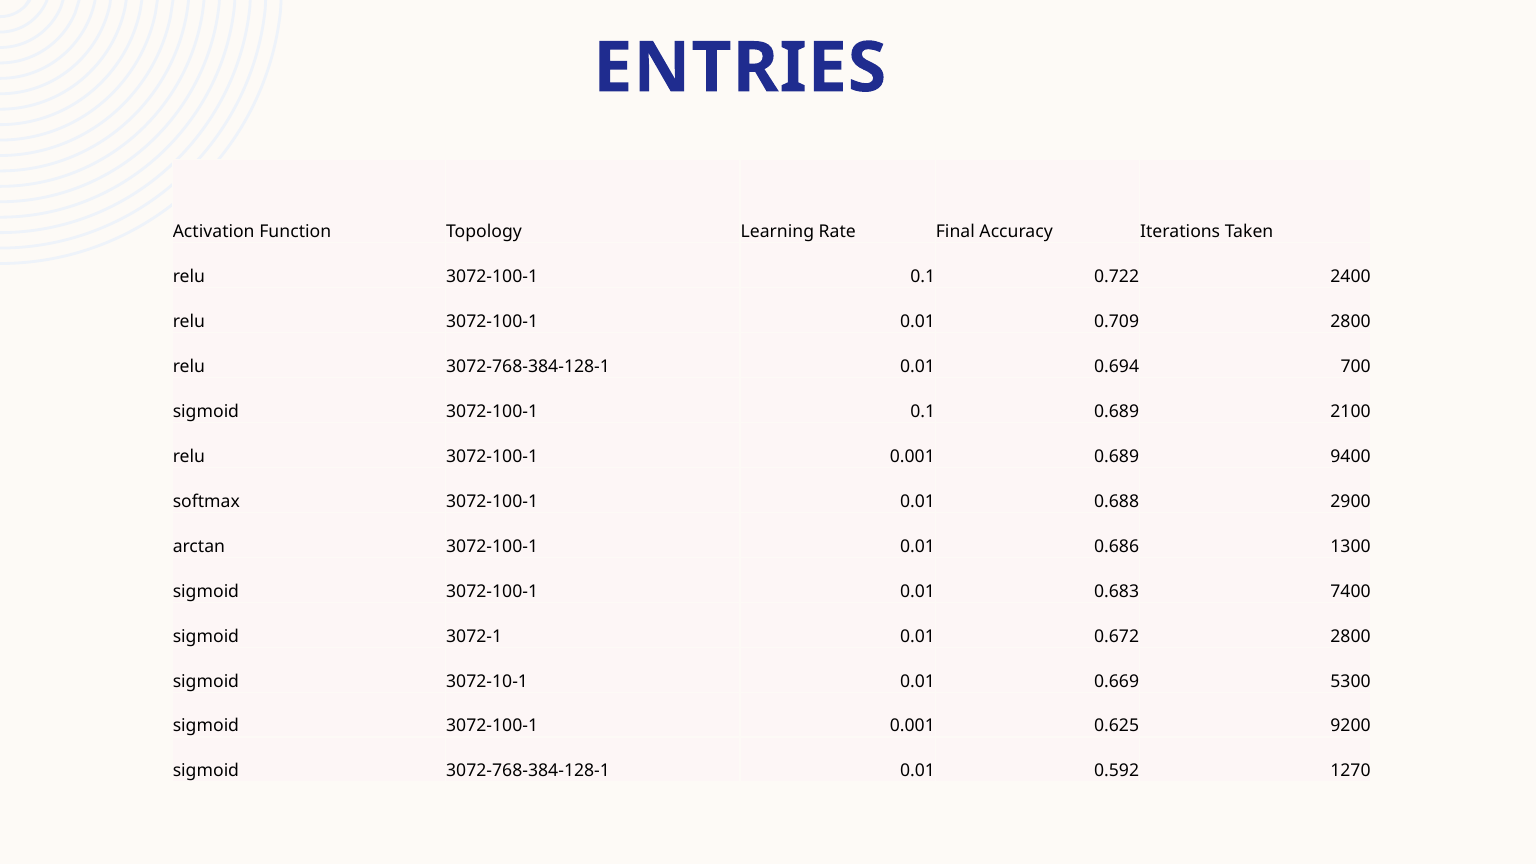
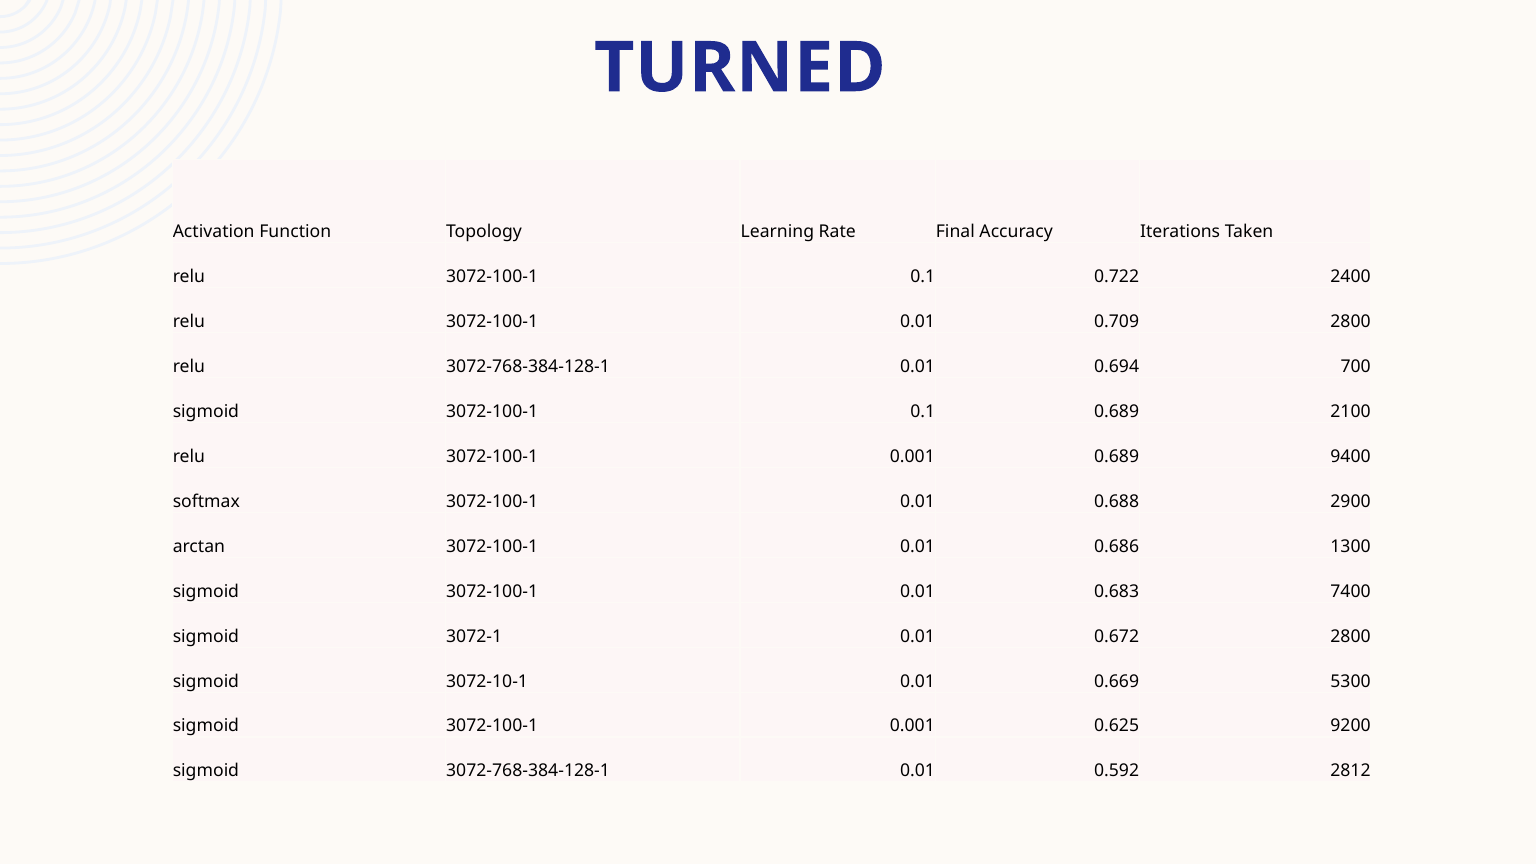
ENTRIES: ENTRIES -> TURNED (740, 68)
1270: 1270 -> 2812 (1350, 771)
